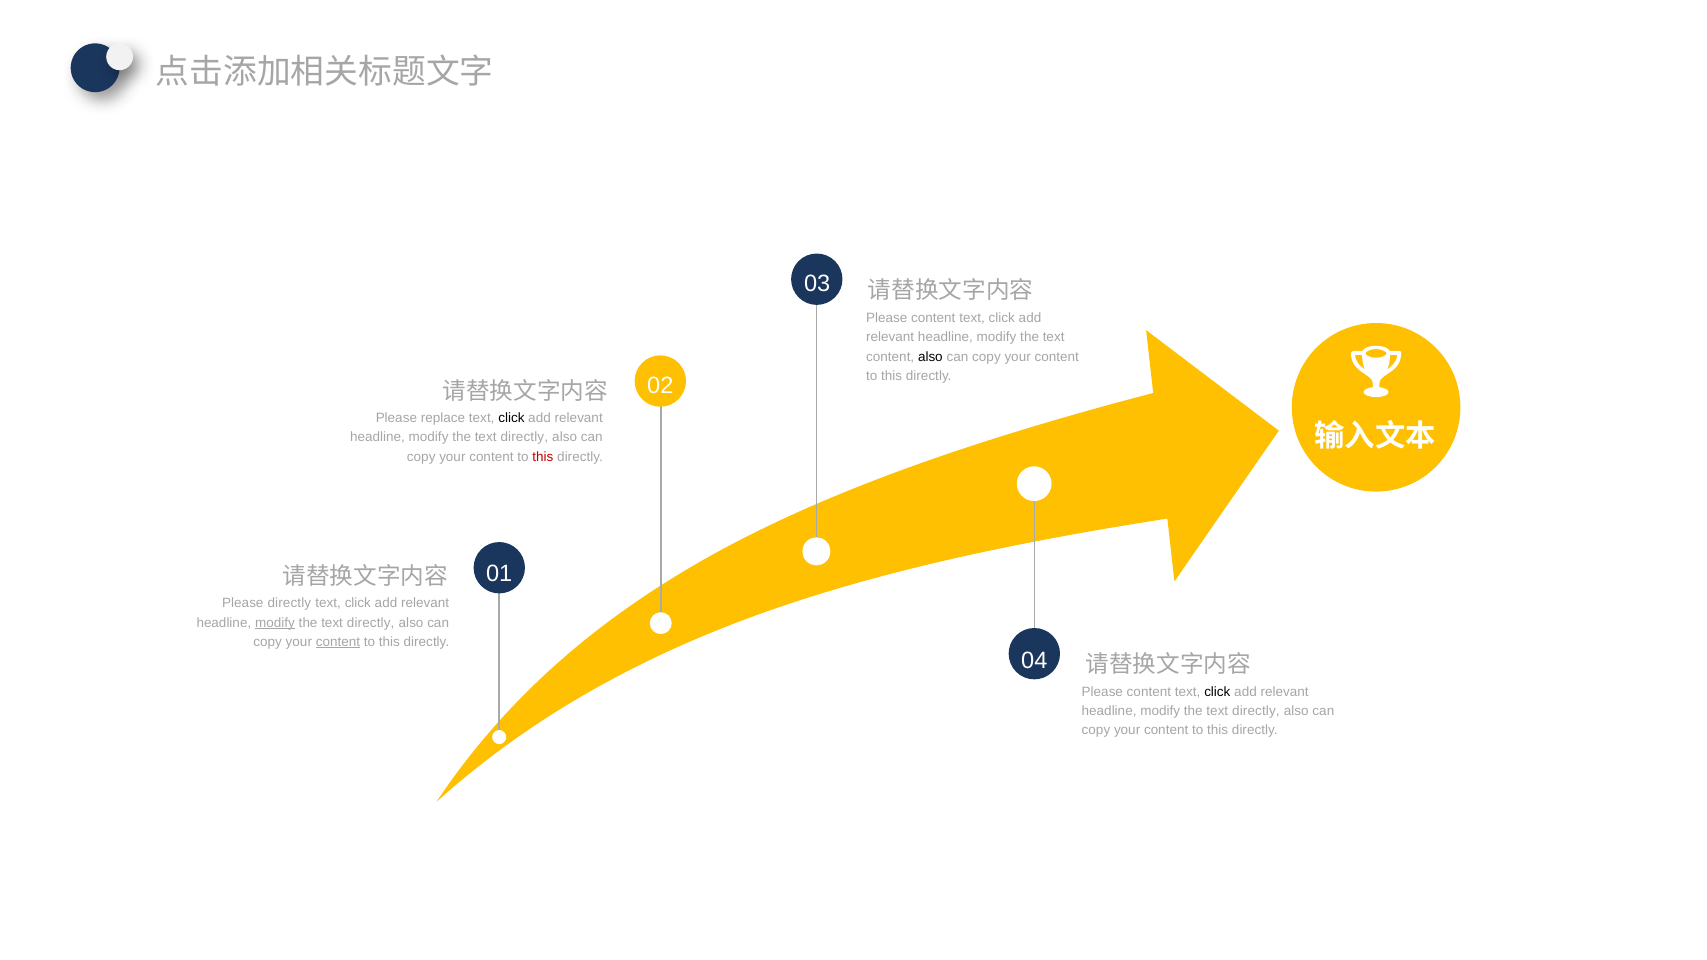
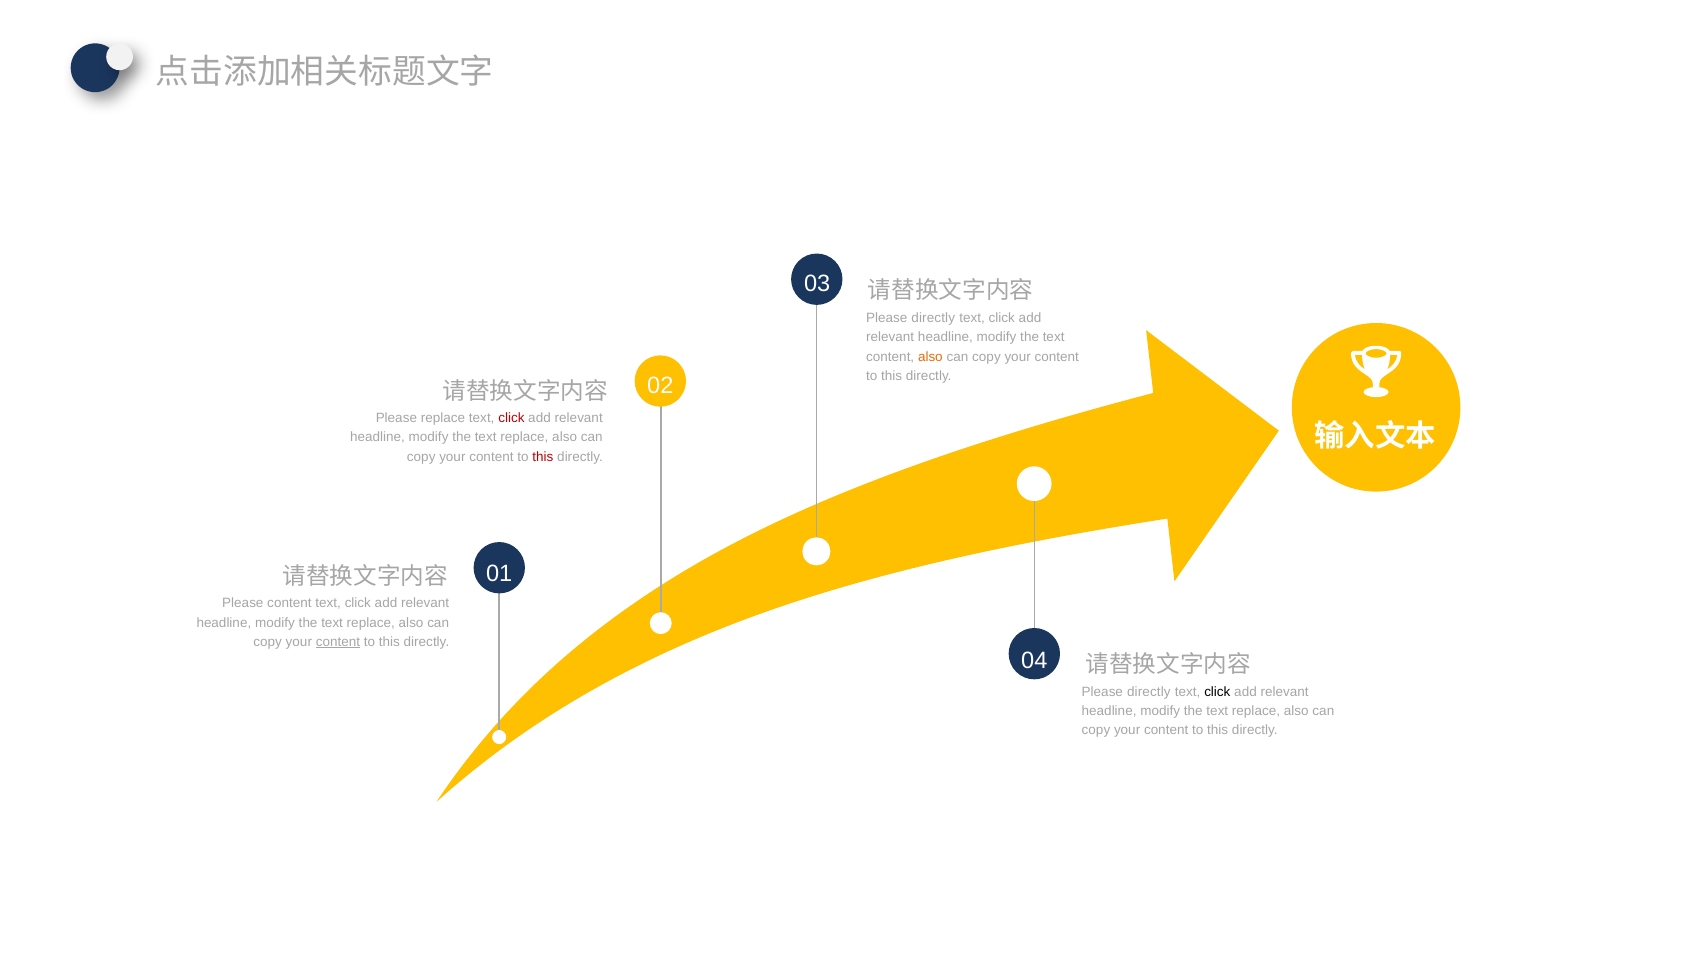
content: content -> directly (933, 318)
also colour: black -> orange (930, 357)
click colour: black -> red (511, 418)
directly: directly -> replace (524, 438)
Please directly: directly -> content (289, 603)
modify underline: present -> none (275, 623)
directly: directly -> replace (371, 623)
content: content -> directly (1149, 692)
directly: directly -> replace (1256, 711)
